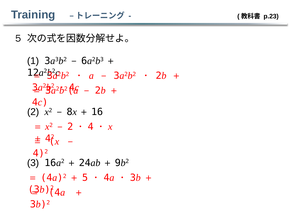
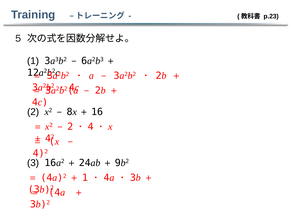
5: 5 -> 1 (85, 178)
